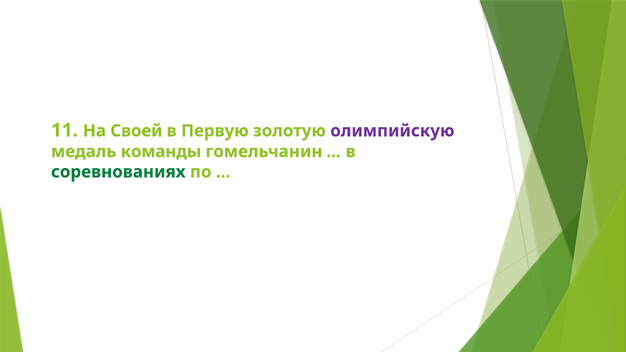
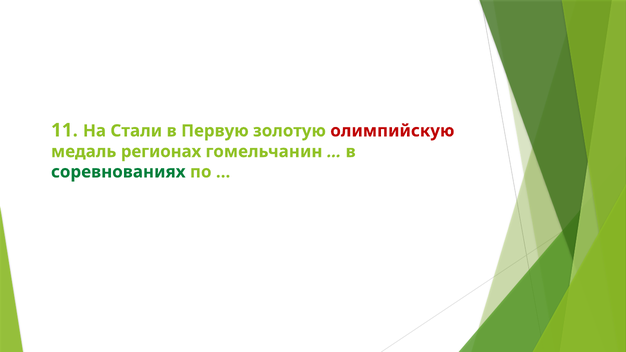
Своей: Своей -> Стали (136, 131)
олимпийскую colour: purple -> red (392, 131)
команды: команды -> регионах (161, 152)
